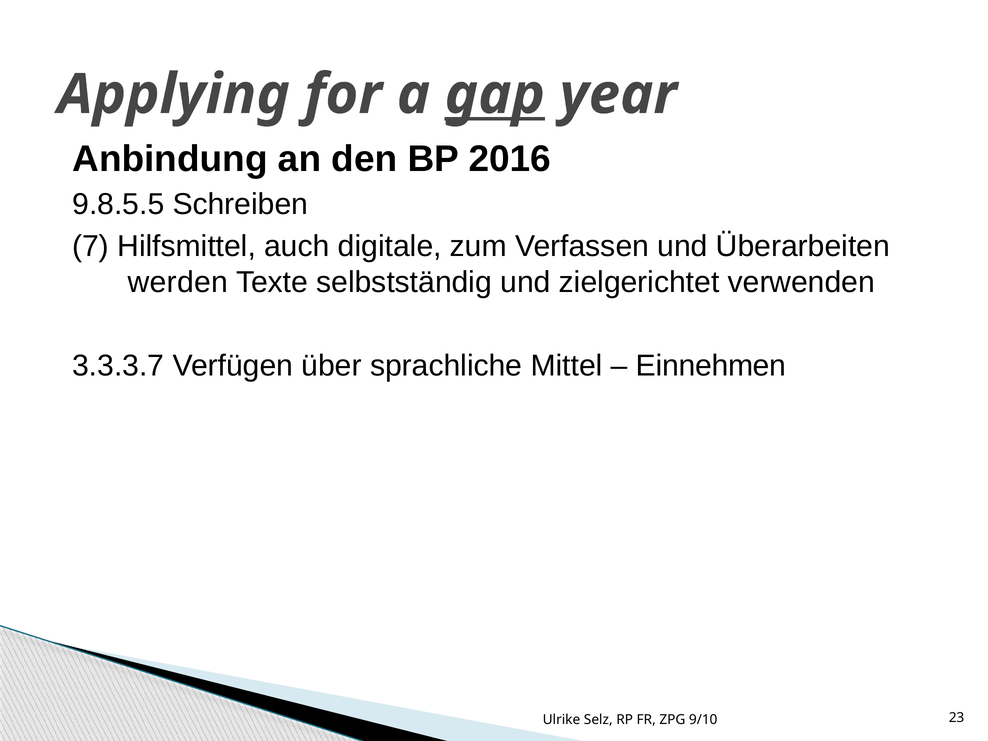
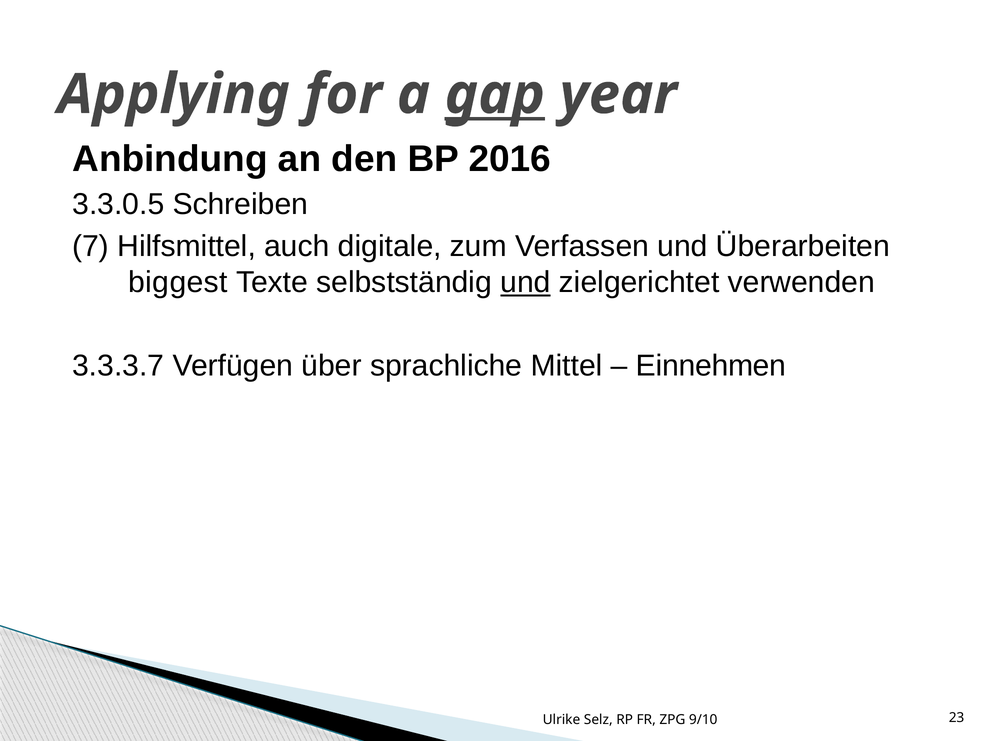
9.8.5.5: 9.8.5.5 -> 3.3.0.5 (118, 204)
werden: werden -> biggest (178, 282)
und underline: none -> present (525, 282)
